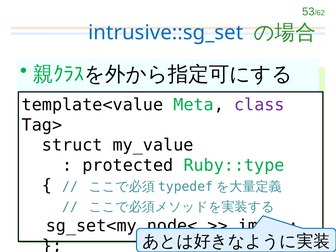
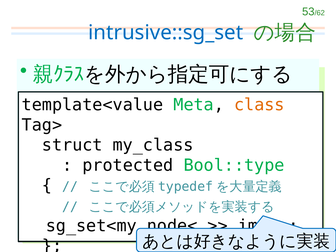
class colour: purple -> orange (259, 105)
my_value: my_value -> my_class (153, 145)
Ruby::type: Ruby::type -> Bool::type (234, 165)
